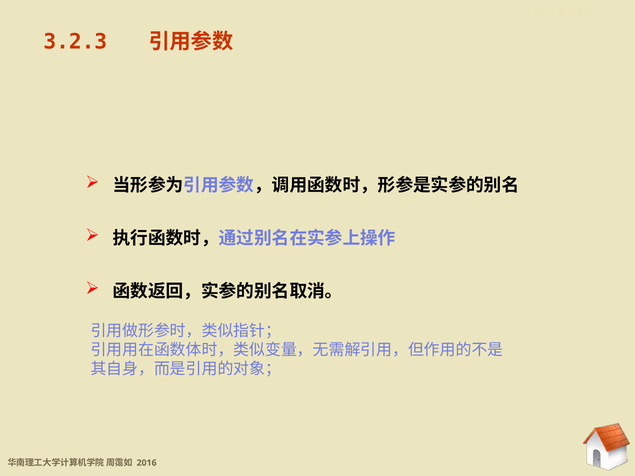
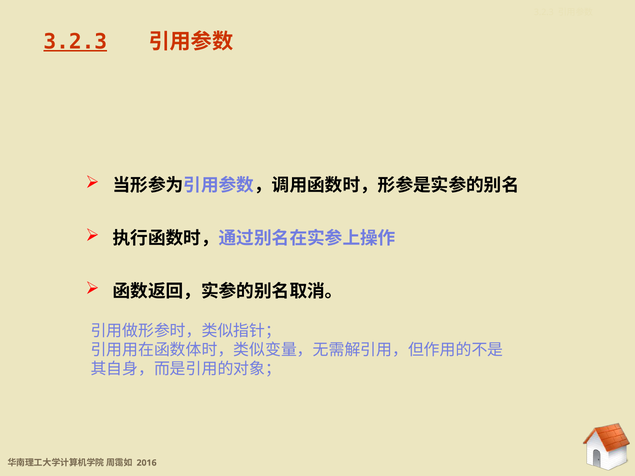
3.2.3 underline: none -> present (75, 42)
